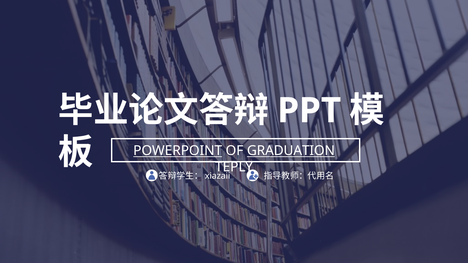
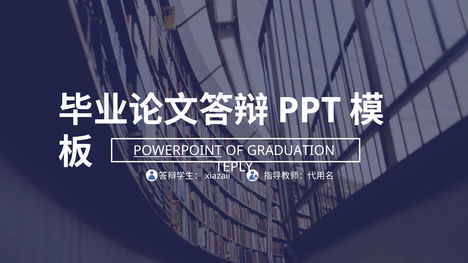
GRADUATION underline: present -> none (291, 151)
